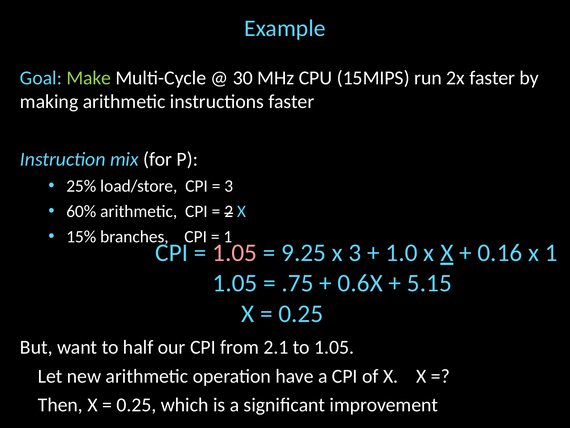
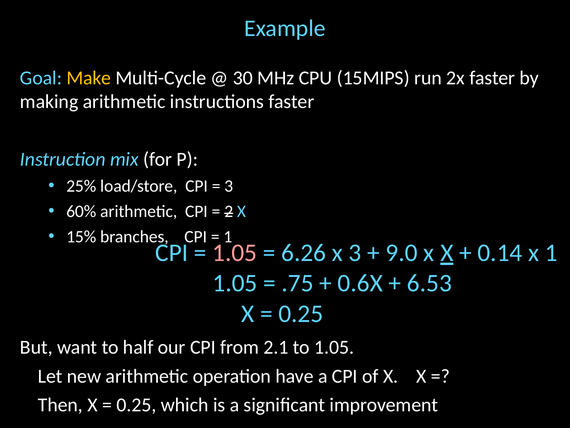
Make colour: light green -> yellow (89, 78)
9.25: 9.25 -> 6.26 (304, 253)
1.0: 1.0 -> 9.0 (402, 253)
0.16: 0.16 -> 0.14 (500, 253)
5.15: 5.15 -> 6.53 (429, 283)
